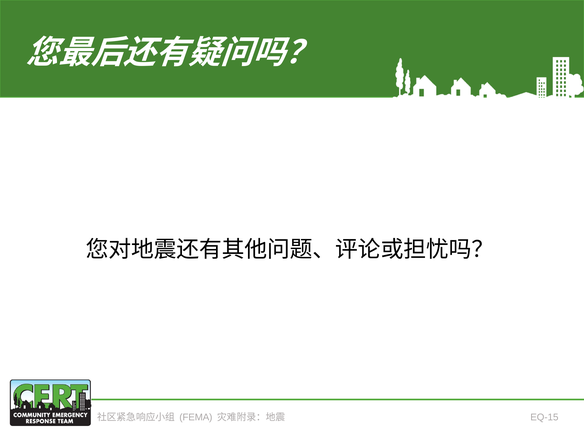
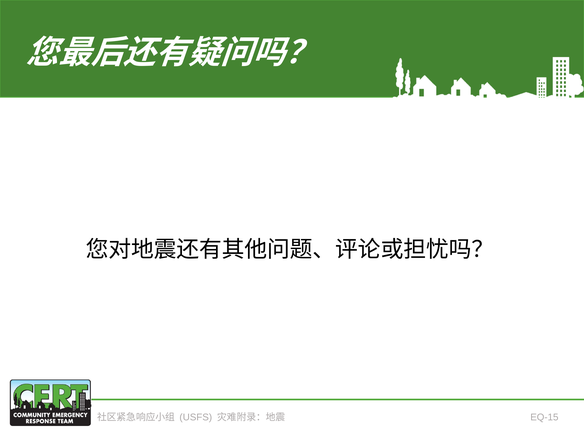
FEMA: FEMA -> USFS (196, 417)
